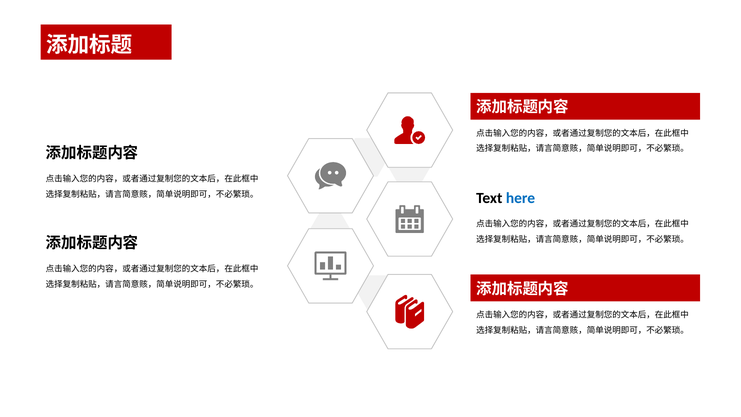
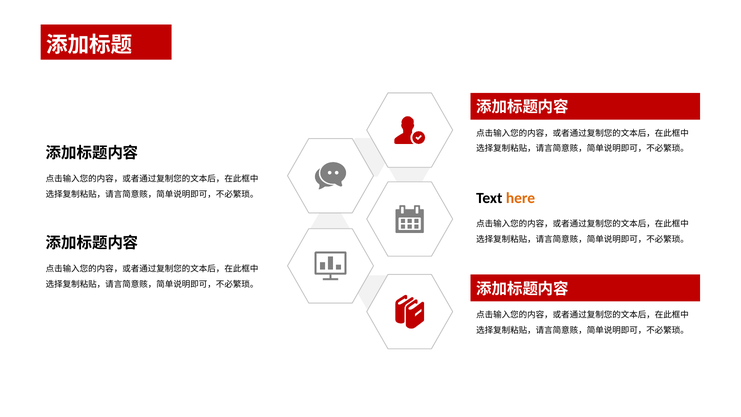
here colour: blue -> orange (521, 198)
